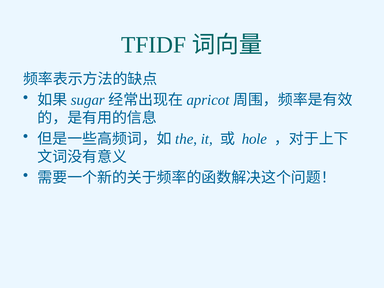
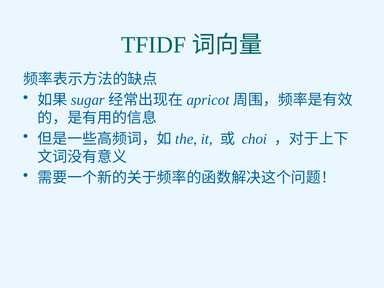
hole: hole -> choi (254, 139)
